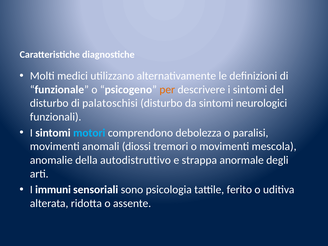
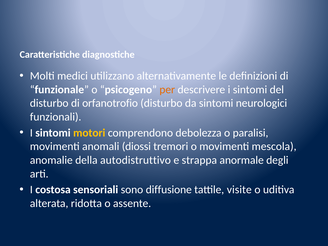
palatoschisi: palatoschisi -> orfanotrofio (110, 103)
motori colour: light blue -> yellow (89, 133)
immuni: immuni -> costosa (53, 190)
psicologia: psicologia -> diffusione (169, 190)
ferito: ferito -> visite (239, 190)
